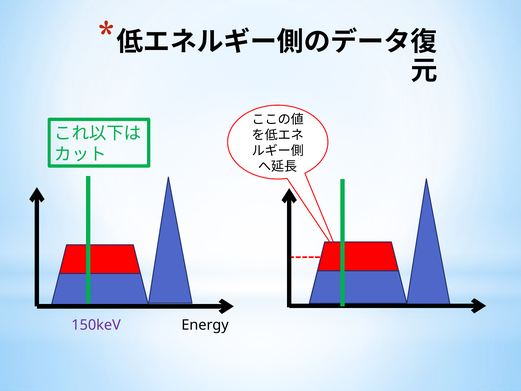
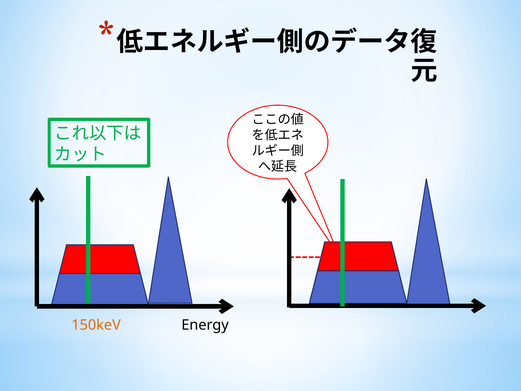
150keV colour: purple -> orange (96, 325)
